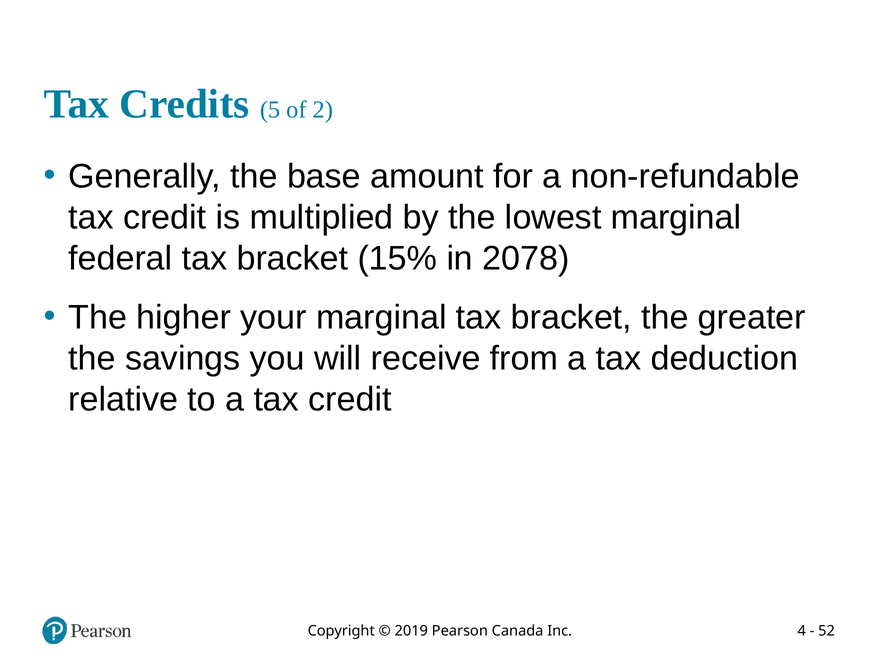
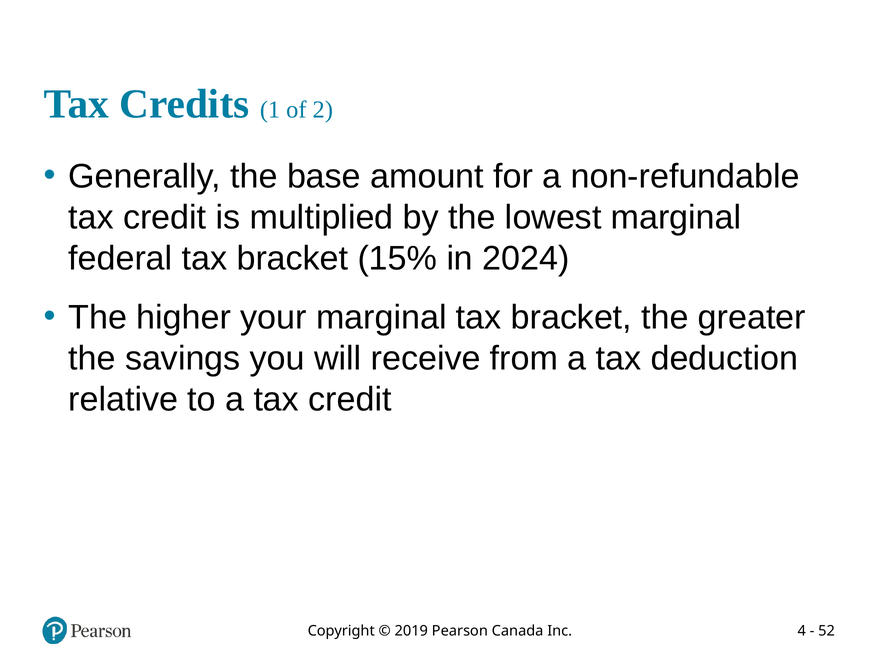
5: 5 -> 1 (270, 110)
2078: 2078 -> 2024 (526, 258)
